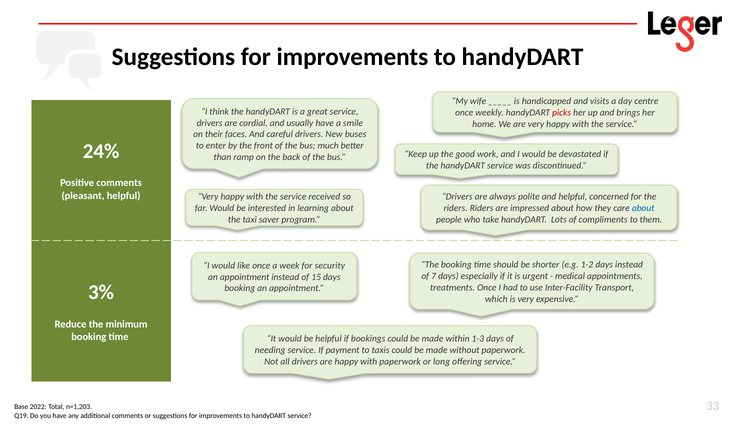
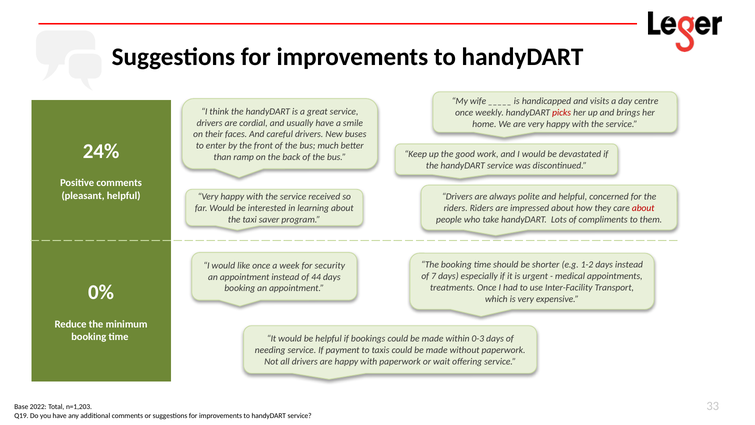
about colour: blue -> red (643, 208)
15: 15 -> 44 (316, 277)
3%: 3% -> 0% (101, 292)
1-3: 1-3 -> 0-3 (478, 339)
long: long -> wait (442, 361)
